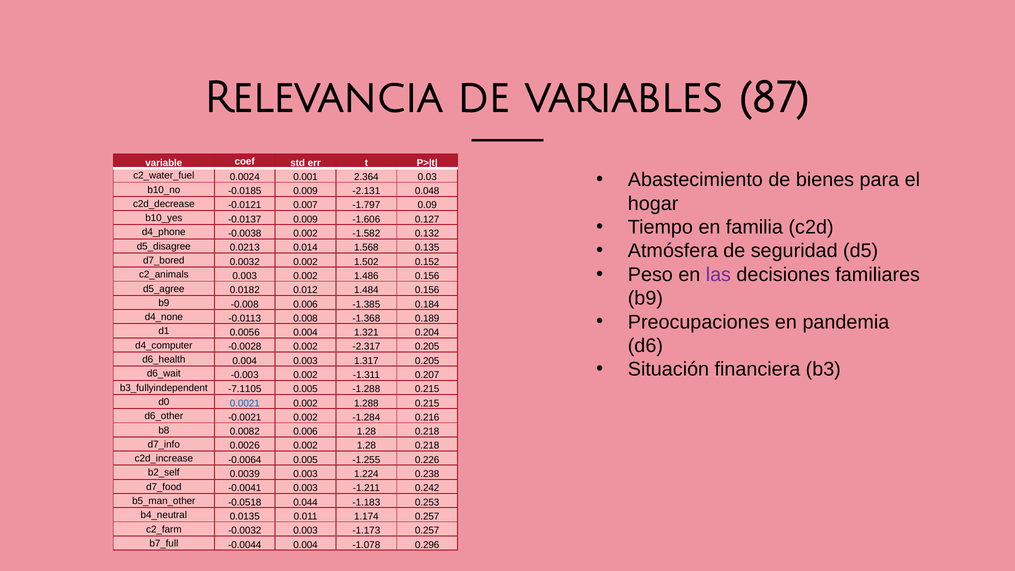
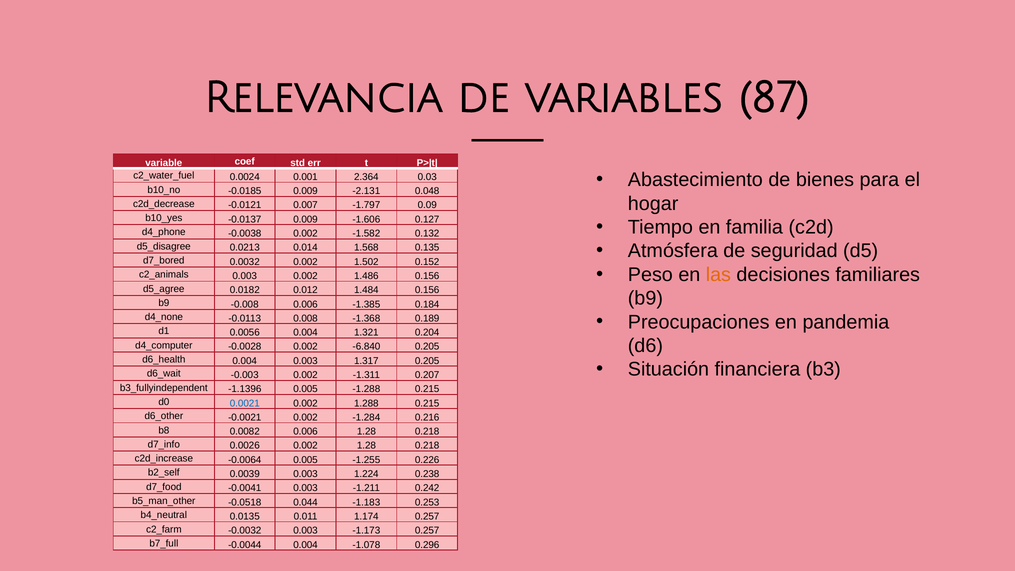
las colour: purple -> orange (718, 275)
-2.317: -2.317 -> -6.840 (366, 347)
-7.1105: -7.1105 -> -1.1396 (245, 389)
